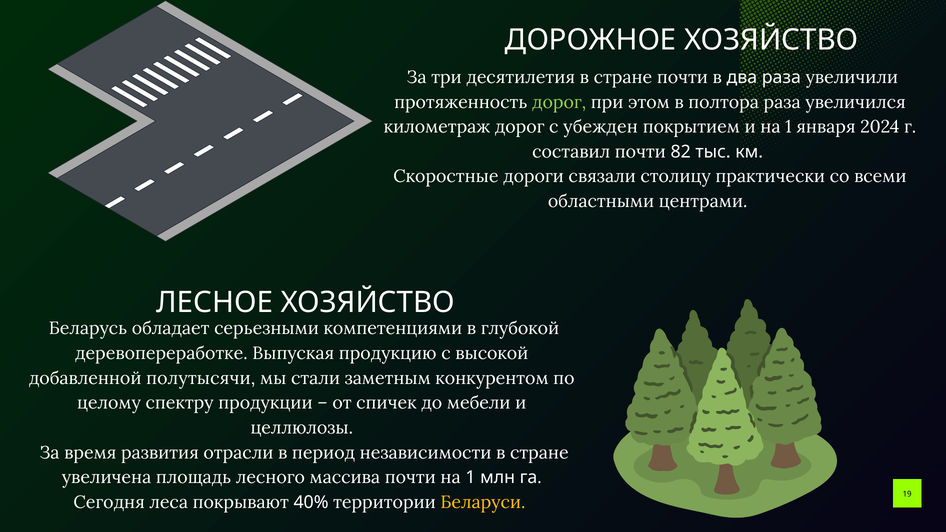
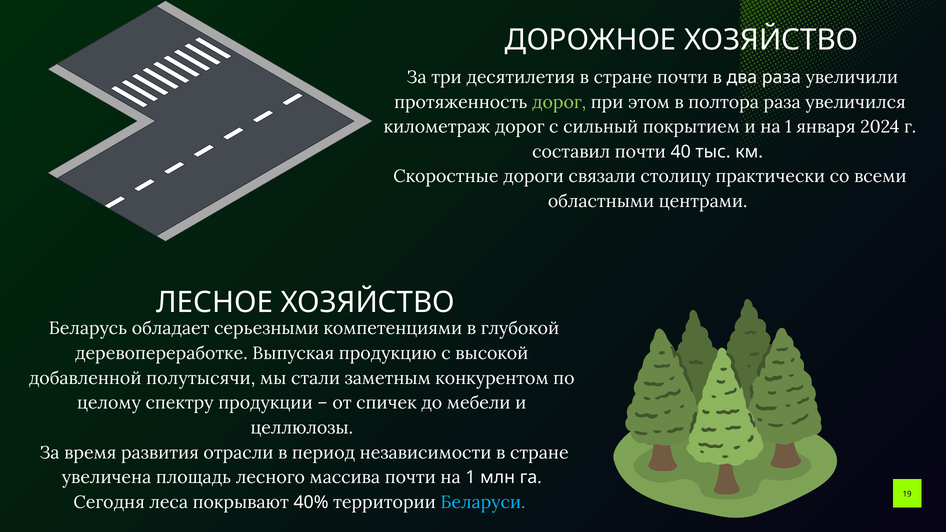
убежден: убежден -> сильный (601, 127)
82: 82 -> 40 (681, 152)
Беларуси colour: yellow -> light blue (483, 502)
